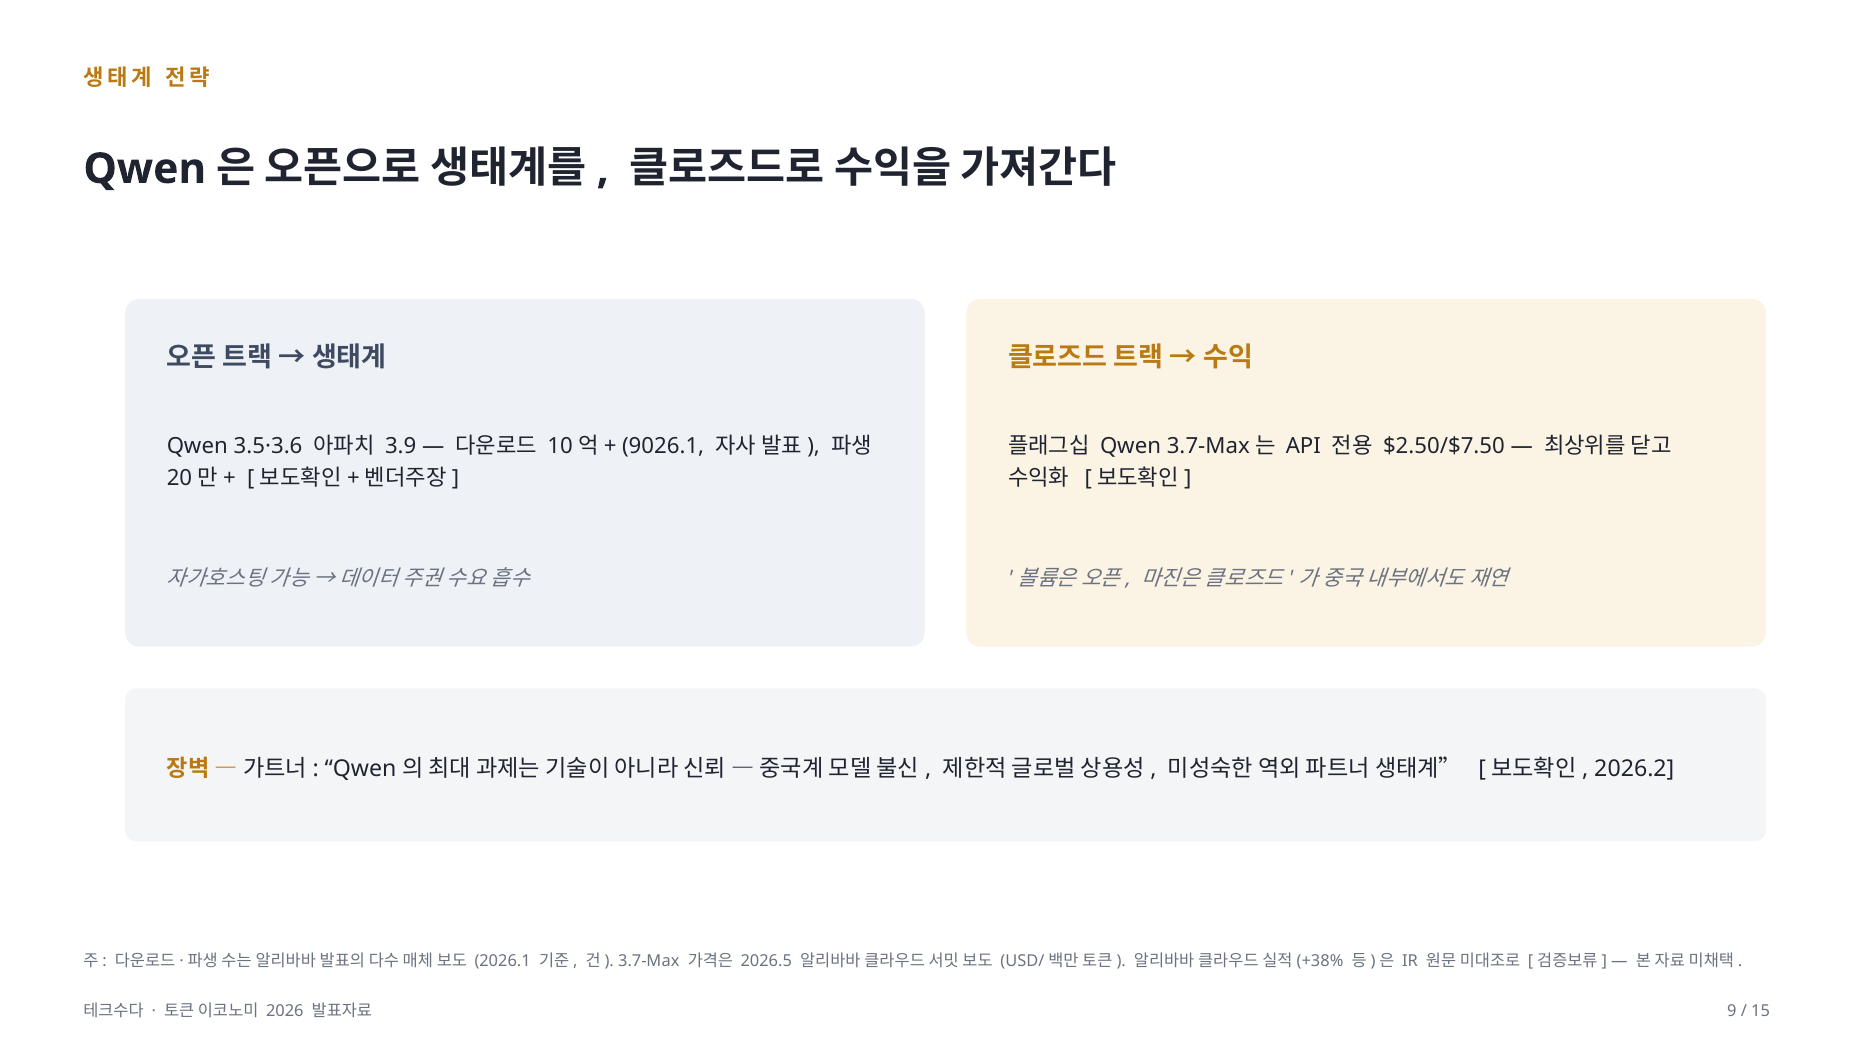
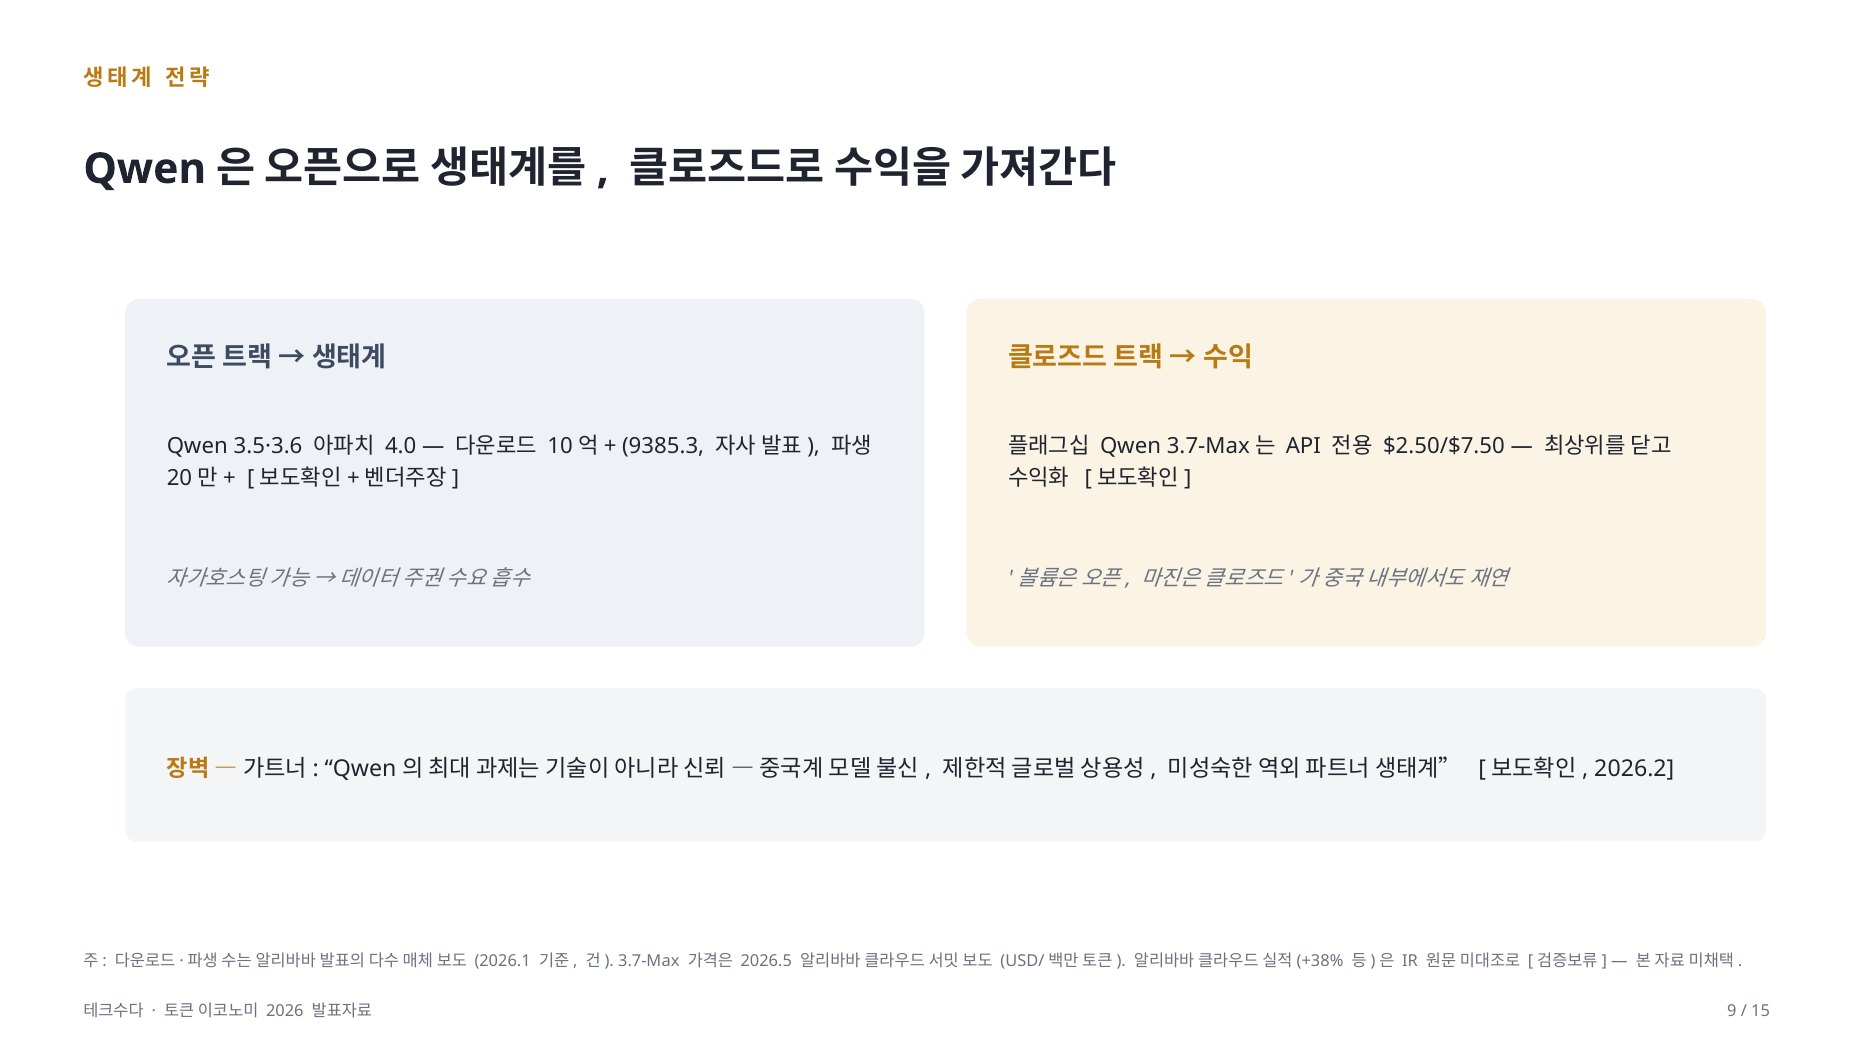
3.9: 3.9 -> 4.0 (401, 446)
9026.1: 9026.1 -> 9385.3 (663, 446)
